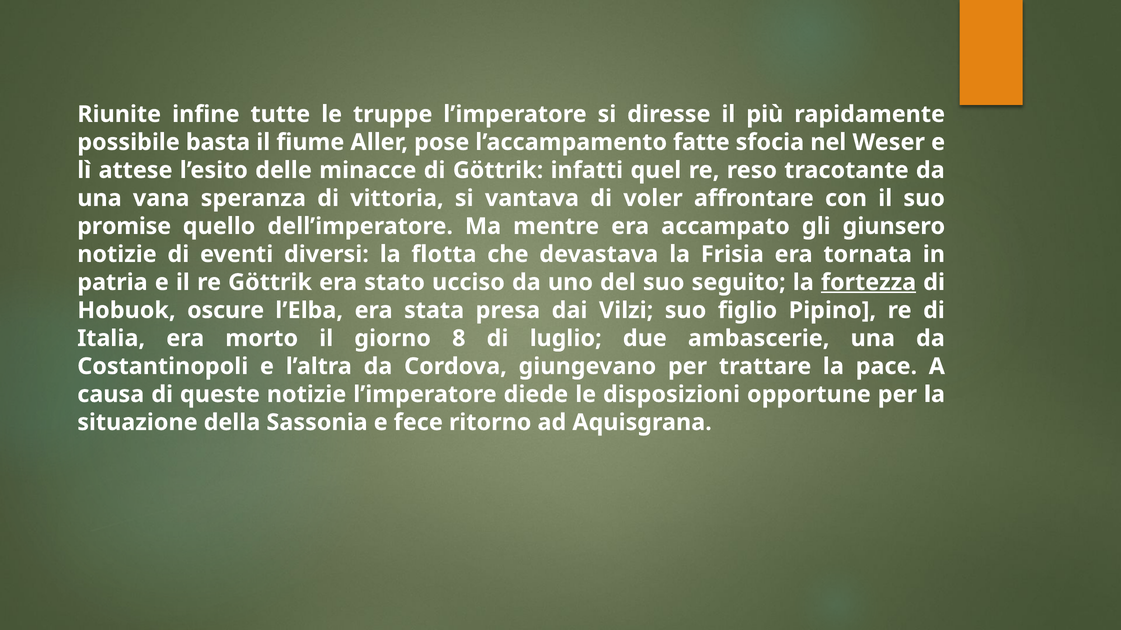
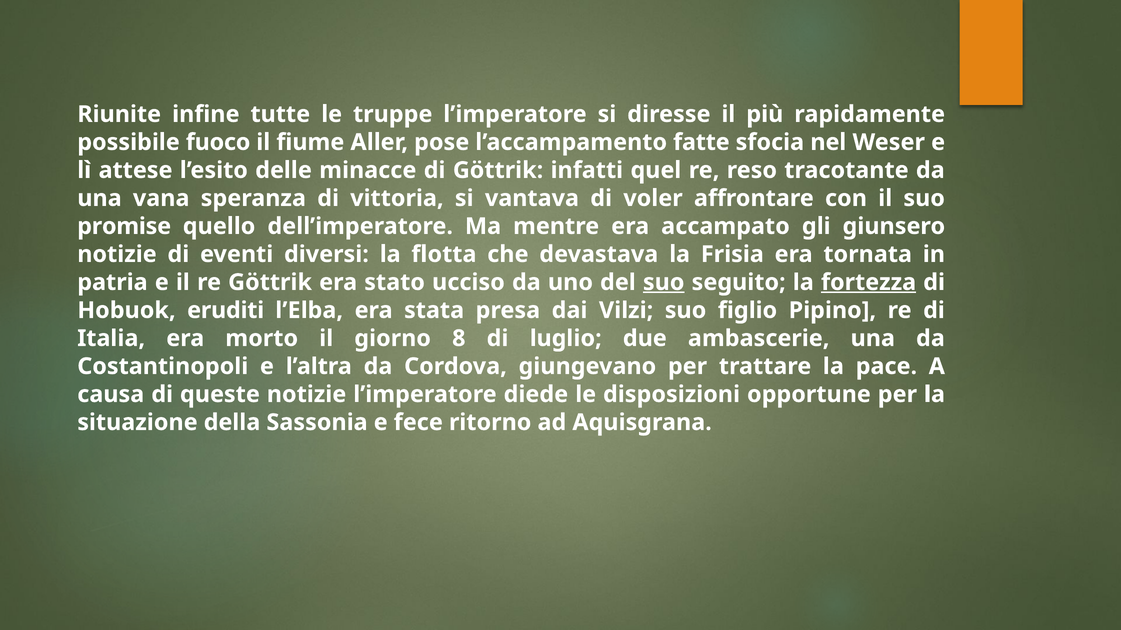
basta: basta -> fuoco (218, 142)
suo underline: none -> present (664, 283)
oscure: oscure -> eruditi (226, 311)
